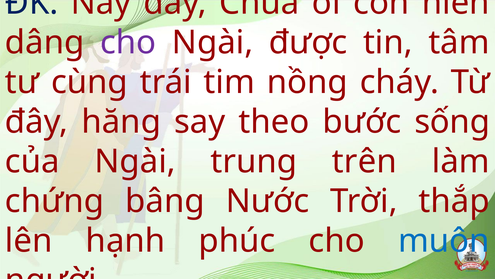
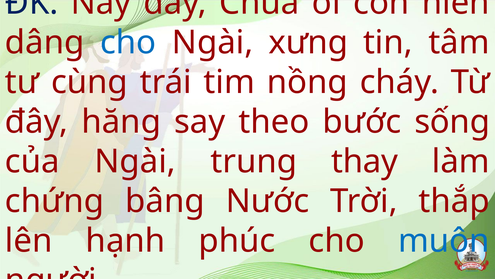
cho colour: purple -> blue (128, 43)
được: được -> xưng (308, 43)
trên: trên -> thay (365, 161)
